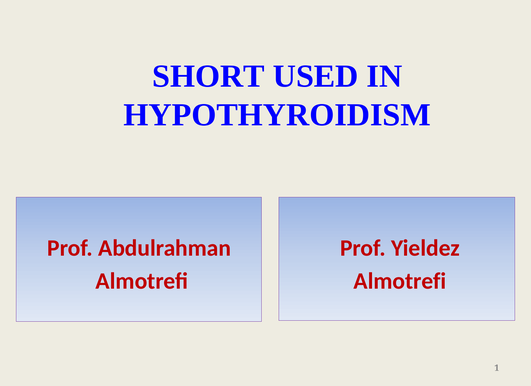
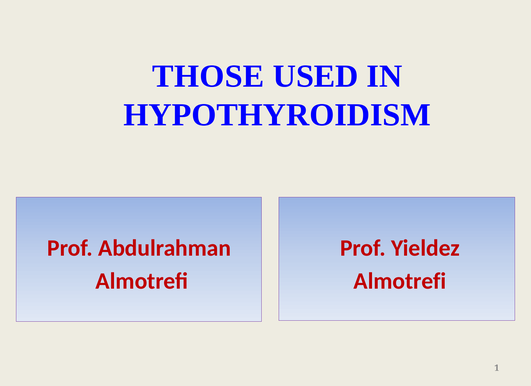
SHORT: SHORT -> THOSE (208, 76)
